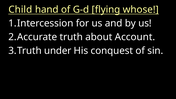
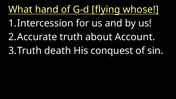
Child: Child -> What (20, 10)
under: under -> death (58, 51)
